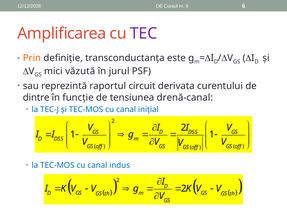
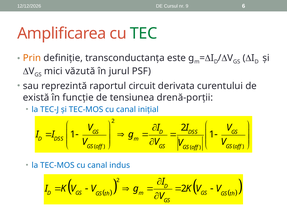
TEC colour: purple -> green (144, 33)
dintre: dintre -> există (36, 98)
drenă-canal: drenă-canal -> drenă-porții (185, 98)
